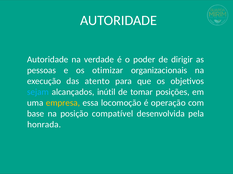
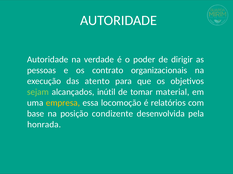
otimizar: otimizar -> contrato (108, 71)
sejam colour: light blue -> light green (38, 92)
posições: posições -> material (173, 92)
operação: operação -> relatórios (168, 103)
compatível: compatível -> condizente (113, 114)
